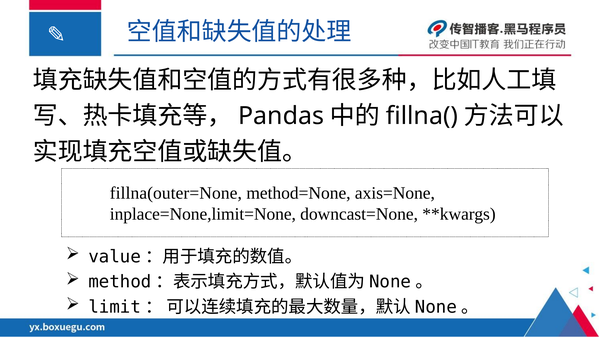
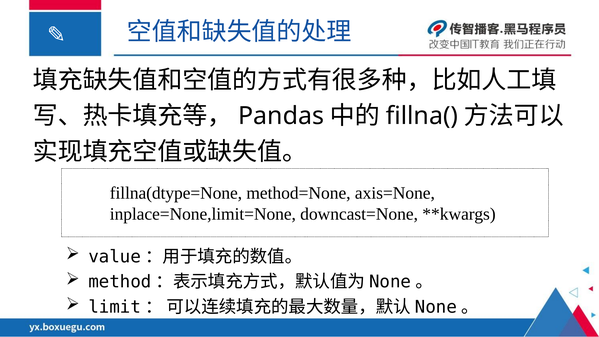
fillna(outer=None: fillna(outer=None -> fillna(dtype=None (176, 193)
